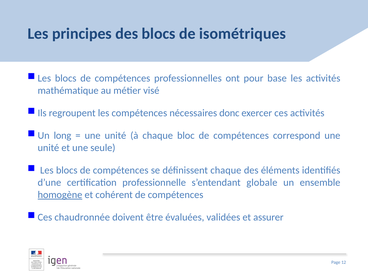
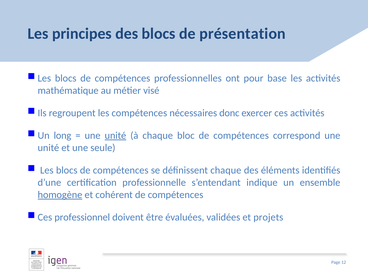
isométriques: isométriques -> présentation (243, 34)
unité underline: none -> present (115, 135)
globale: globale -> indique (262, 182)
chaudronnée: chaudronnée -> professionnel (82, 217)
assurer: assurer -> projets (268, 217)
